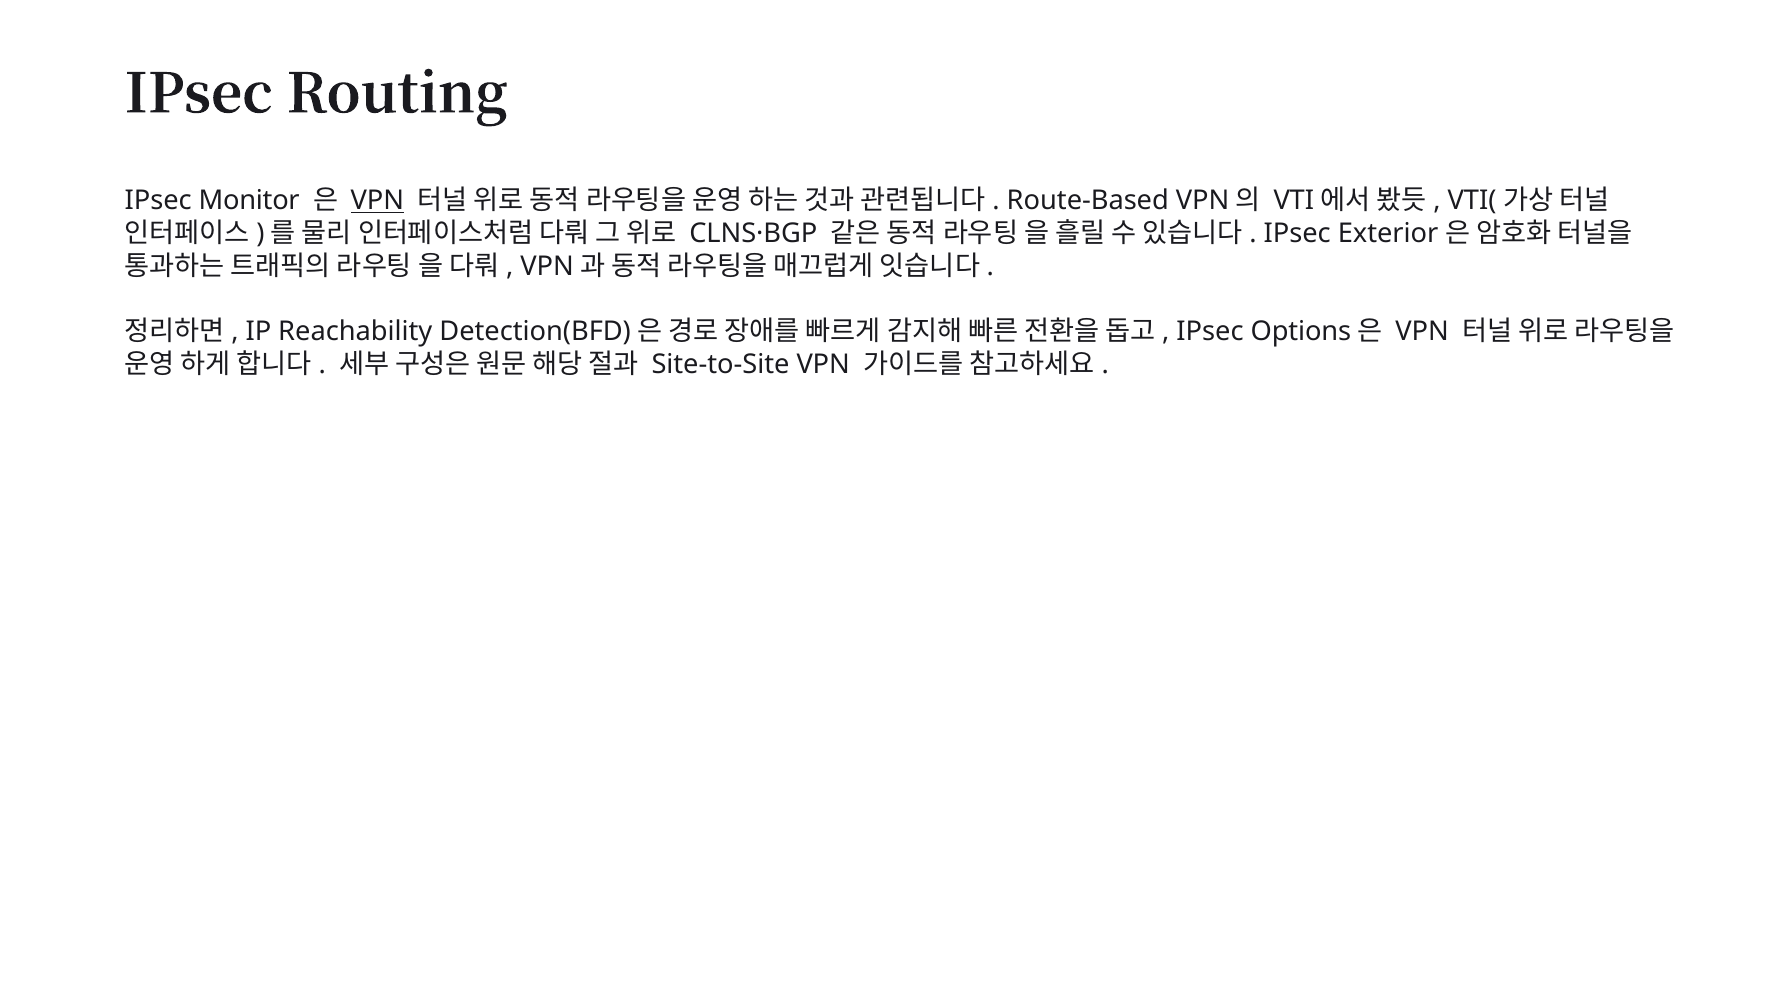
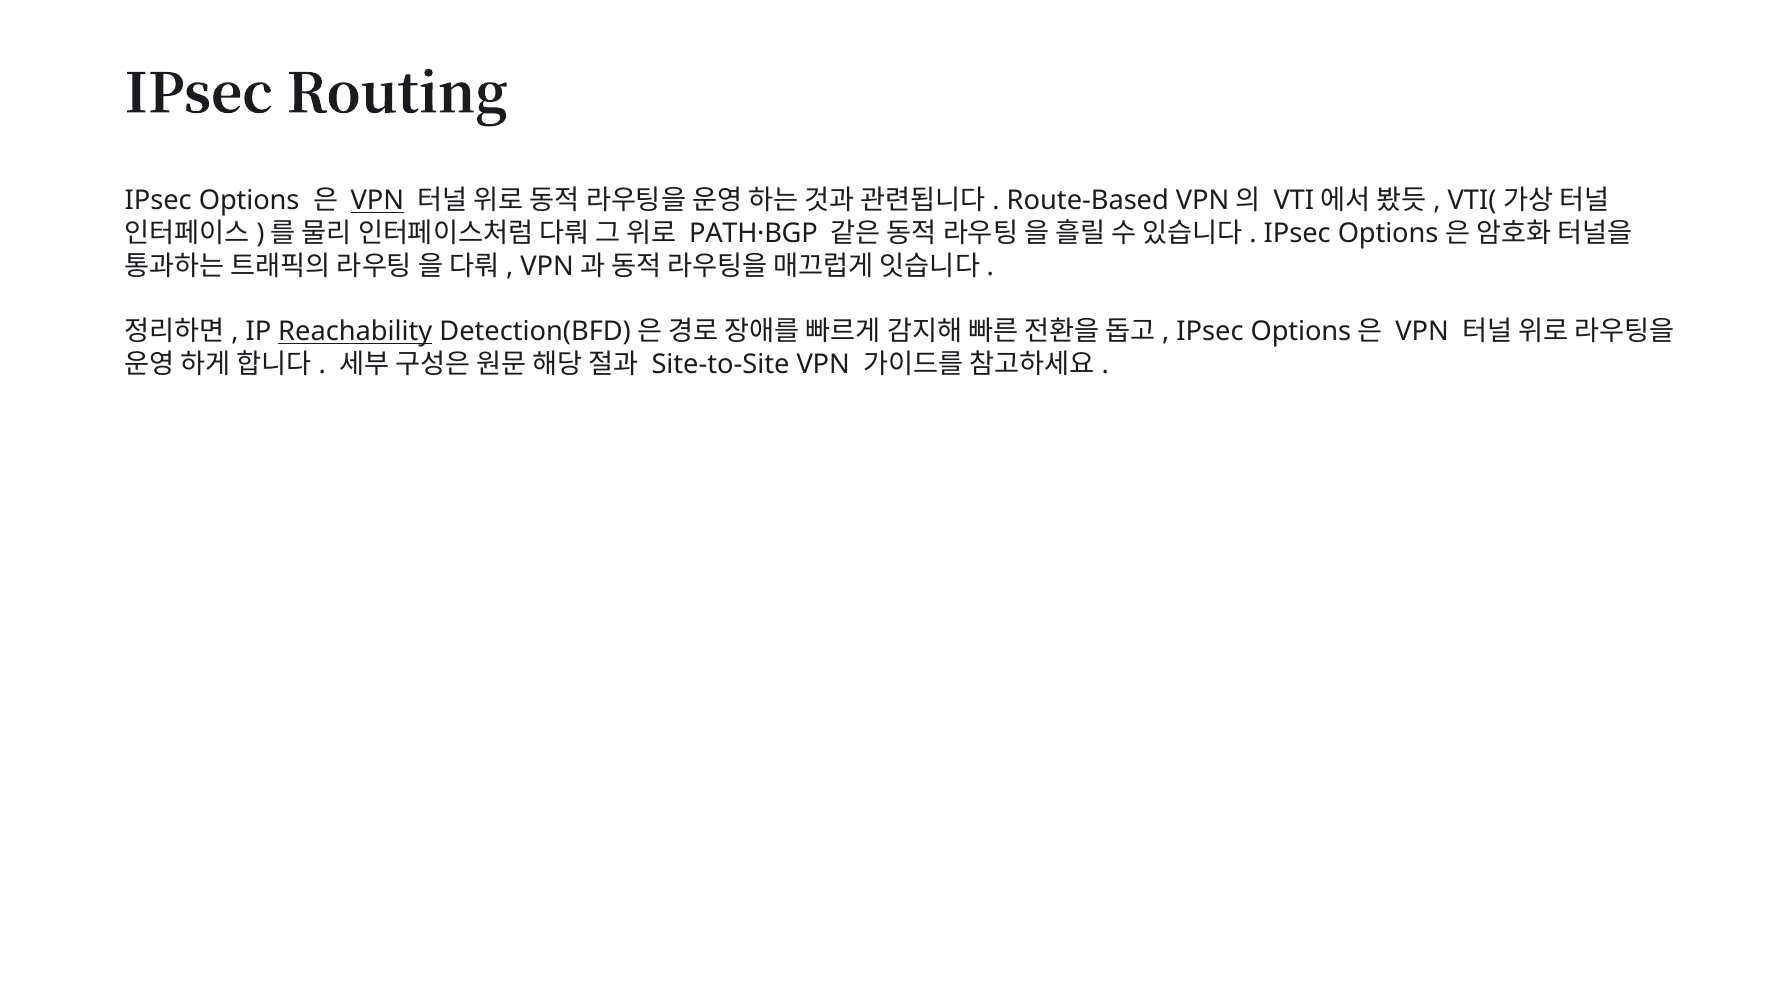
Monitor: Monitor -> Options (249, 201)
CLNS·BGP: CLNS·BGP -> PATH·BGP (753, 234)
Exterior: Exterior -> Options (1388, 234)
Reachability underline: none -> present (355, 332)
